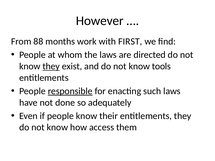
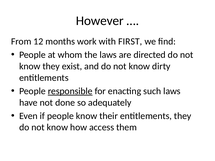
88: 88 -> 12 (38, 42)
they underline: present -> none (51, 66)
tools: tools -> dirty (161, 66)
